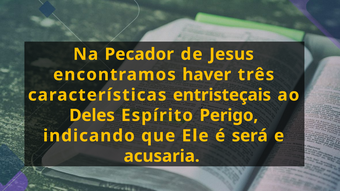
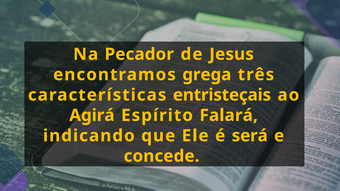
haver: haver -> grega (207, 75)
Deles: Deles -> Agirá (92, 115)
Perigo: Perigo -> Falará (229, 115)
acusaria: acusaria -> concede (162, 156)
